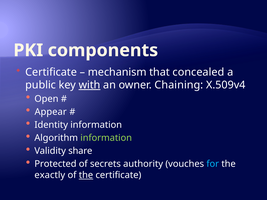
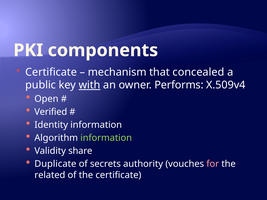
Chaining: Chaining -> Performs (179, 85)
Appear: Appear -> Verified (51, 112)
Protected: Protected -> Duplicate (55, 164)
for colour: light blue -> pink (213, 164)
exactly: exactly -> related (50, 175)
the underline: present -> none (86, 175)
